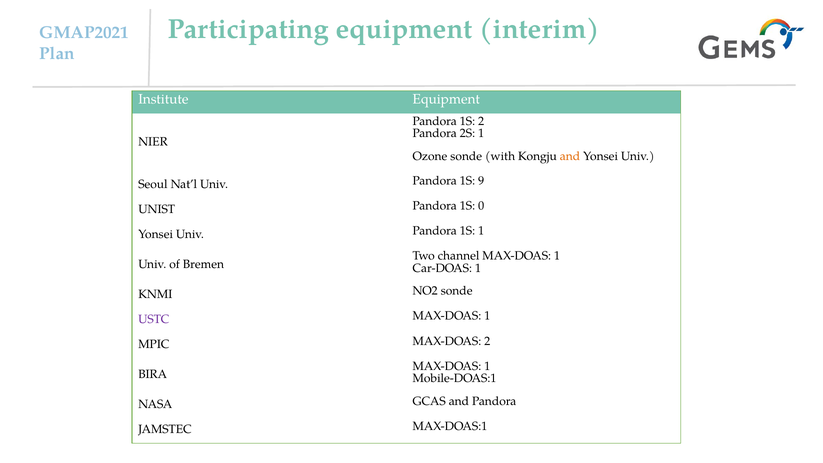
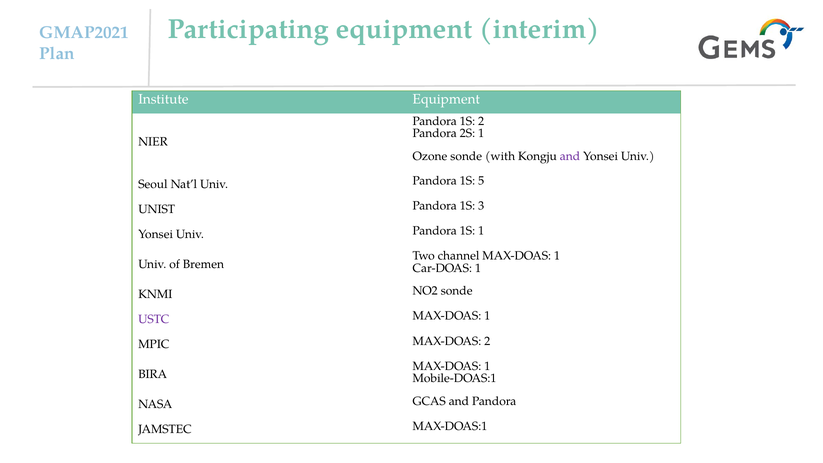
and colour: orange -> purple (570, 156)
9: 9 -> 5 (481, 181)
0: 0 -> 3 (481, 206)
